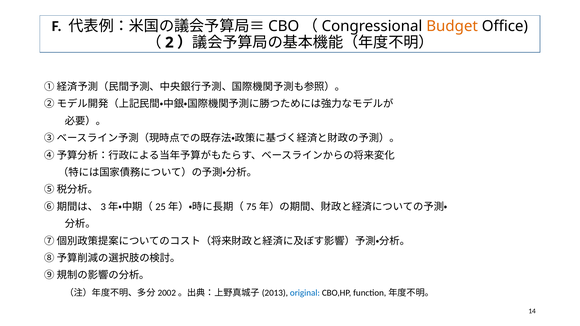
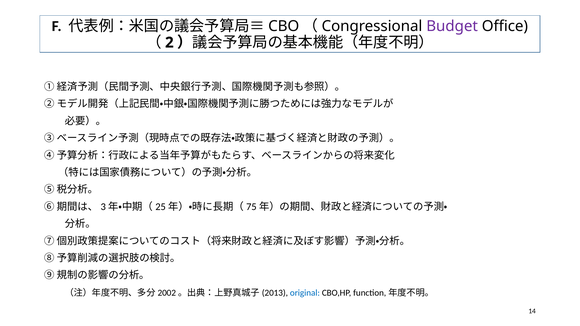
Budget colour: orange -> purple (452, 26)
